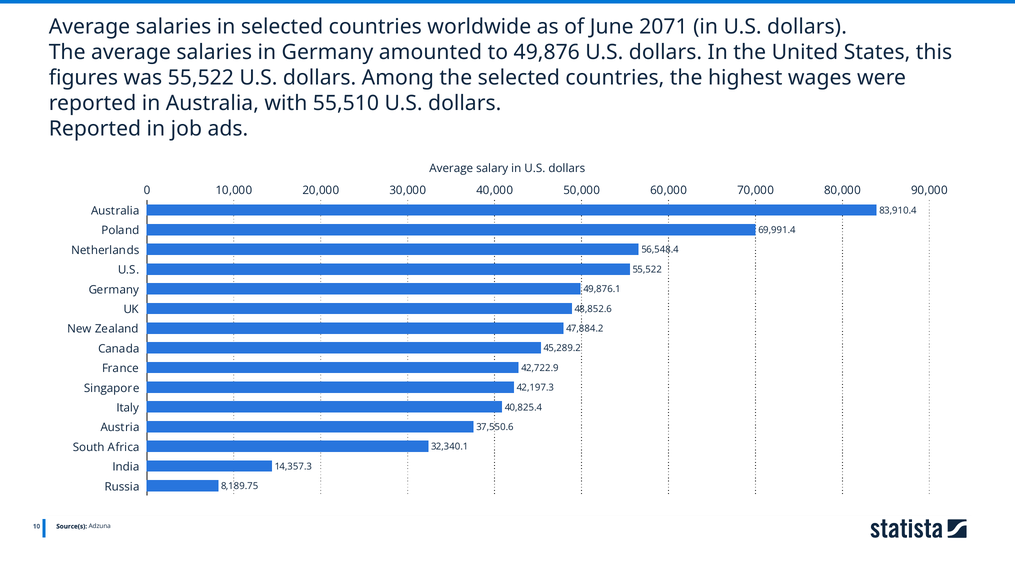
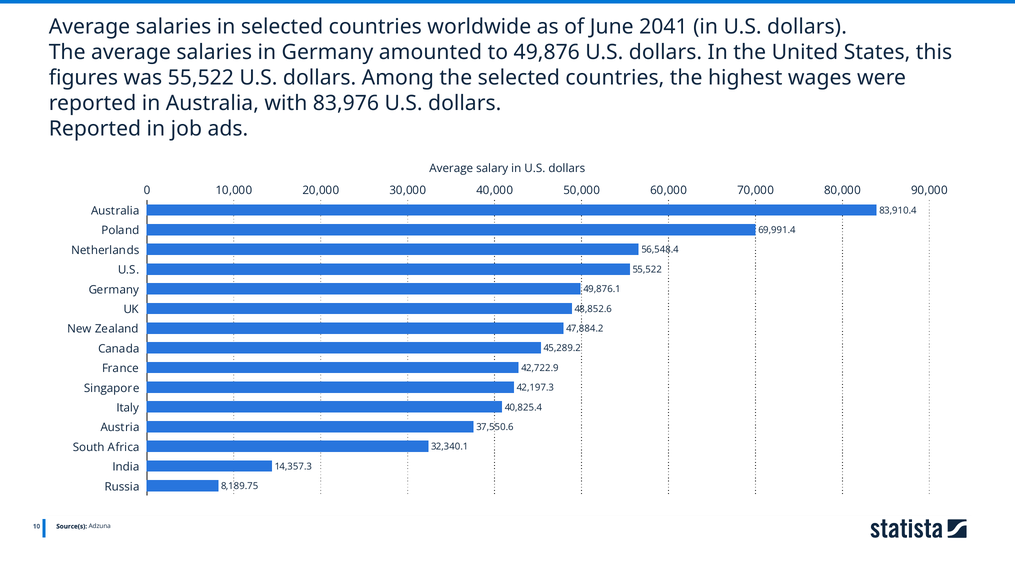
2071: 2071 -> 2041 (663, 27)
55,510: 55,510 -> 83,976 (346, 103)
